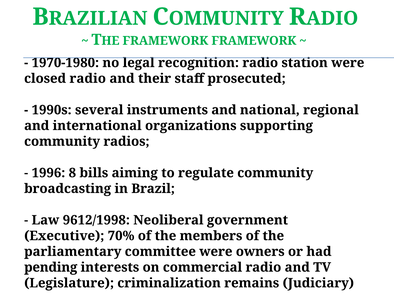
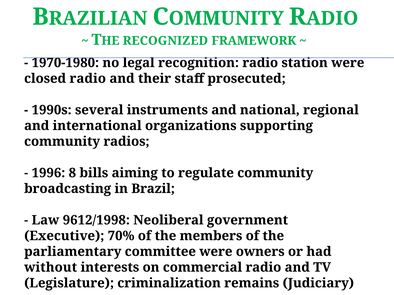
FRAMEWORK: FRAMEWORK -> RECOGNIZED (165, 41)
pending: pending -> without (51, 268)
